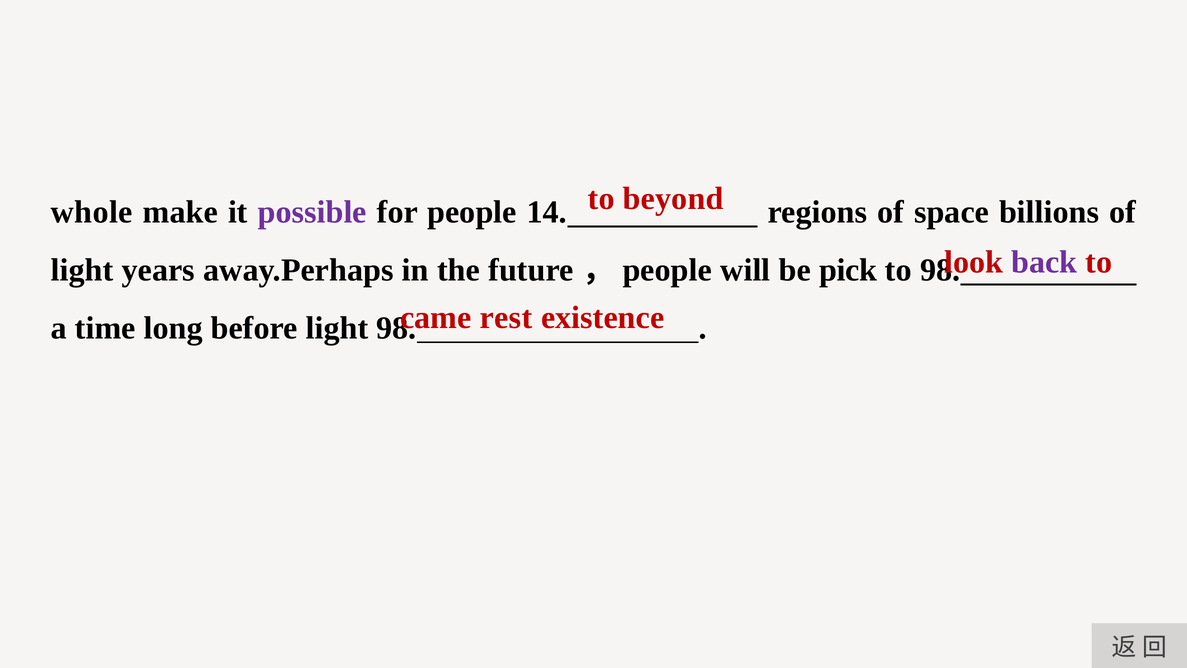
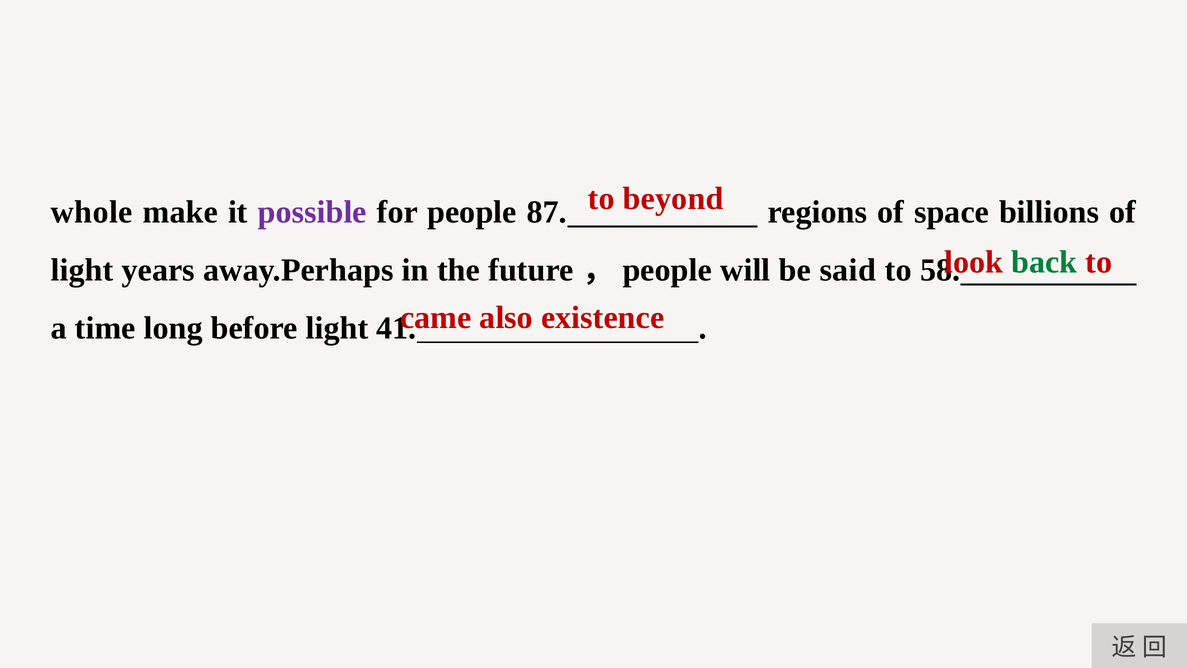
14: 14 -> 87 (547, 212)
back colour: purple -> green (1044, 262)
pick: pick -> said (848, 270)
to 98: 98 -> 58 (940, 270)
rest: rest -> also (506, 318)
light 98: 98 -> 41 (396, 328)
